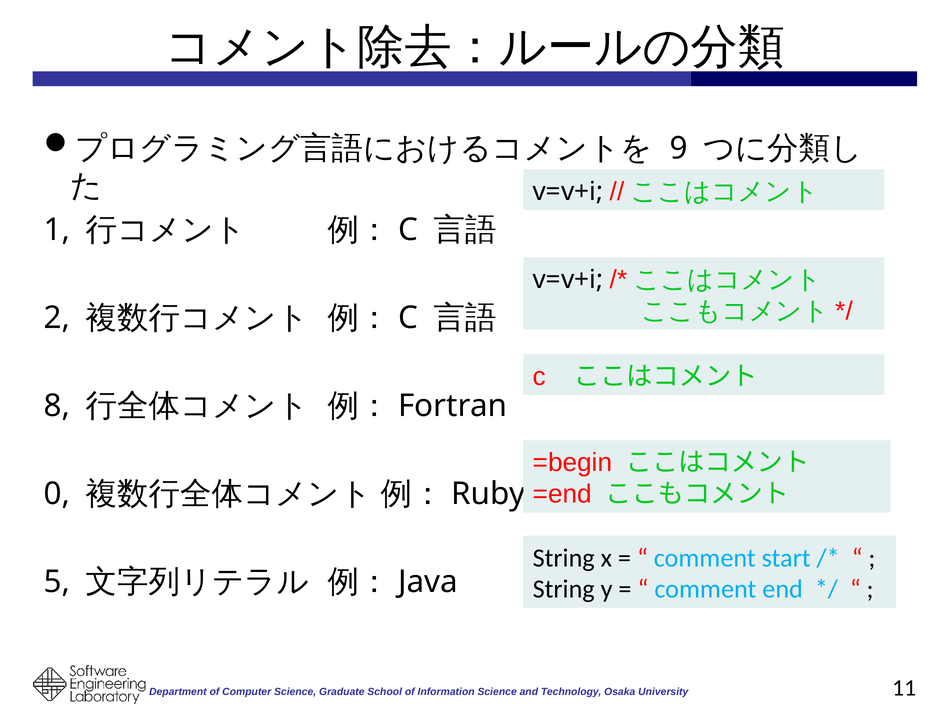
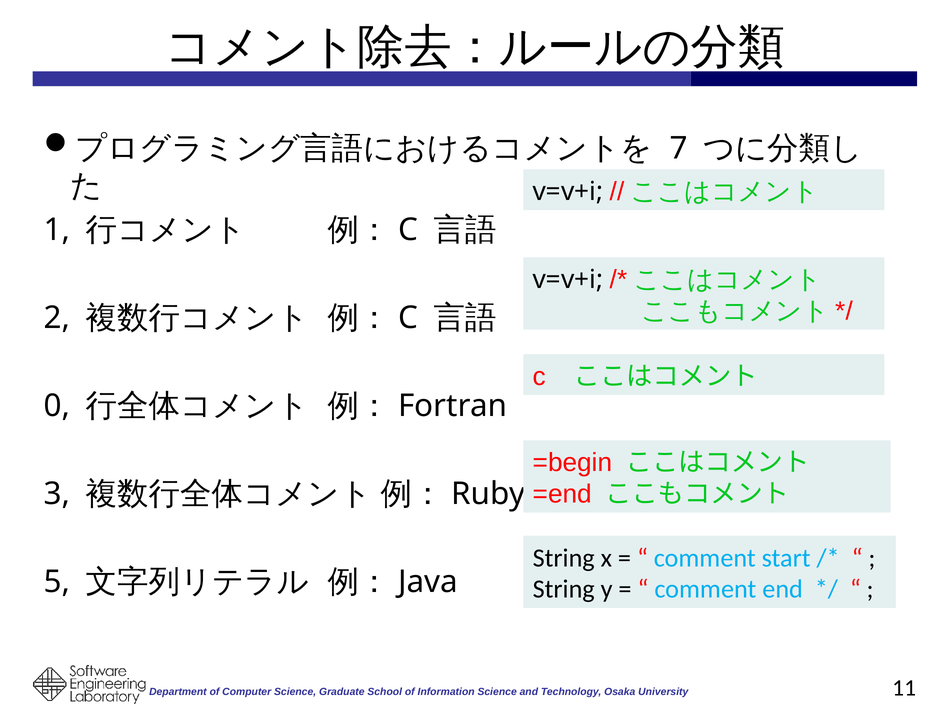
9: 9 -> 7 (679, 148)
8: 8 -> 0 (57, 406)
0: 0 -> 3 (57, 494)
